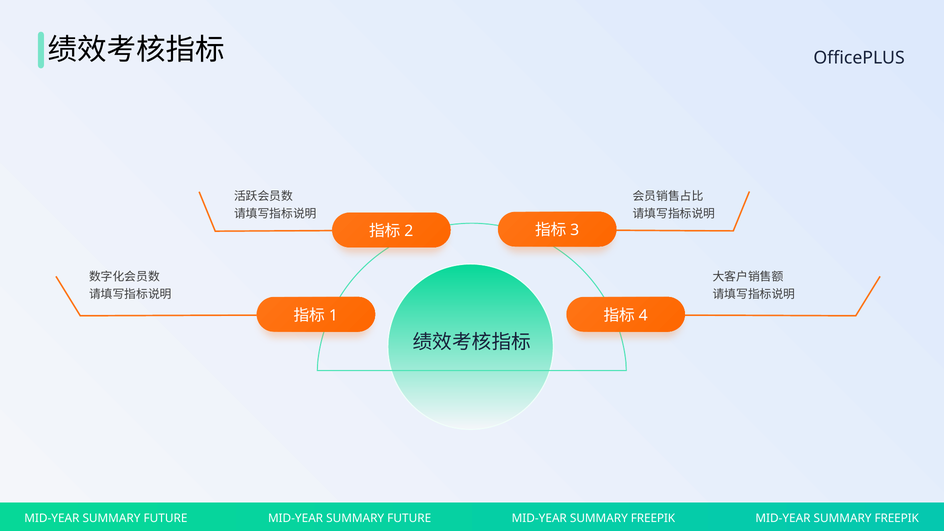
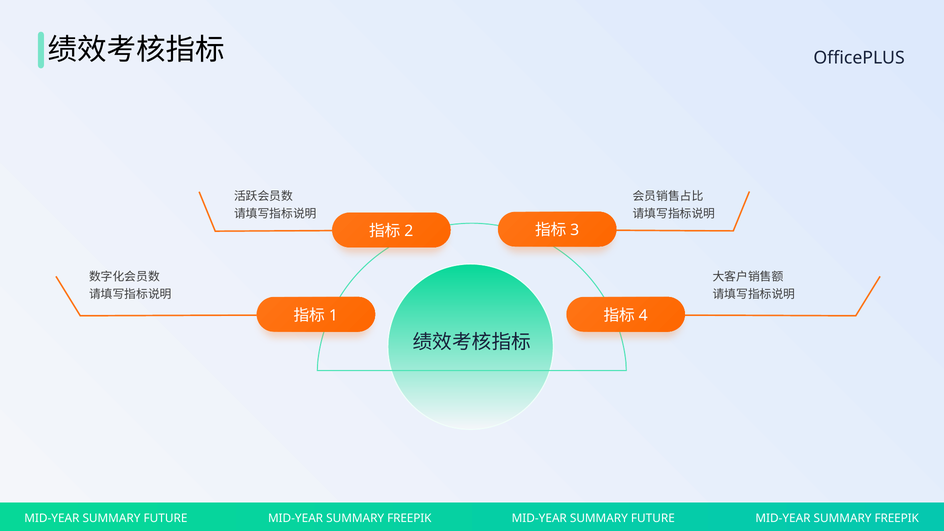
FUTURE: FUTURE -> FREEPIK (409, 518)
FREEPIK: FREEPIK -> FUTURE (653, 518)
